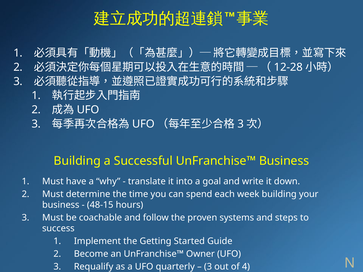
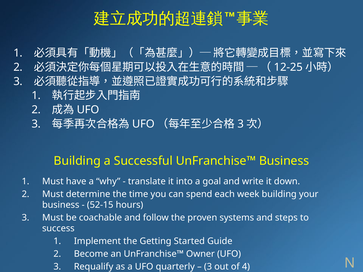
12-28: 12-28 -> 12-25 (288, 67)
48-15: 48-15 -> 52-15 (100, 205)
